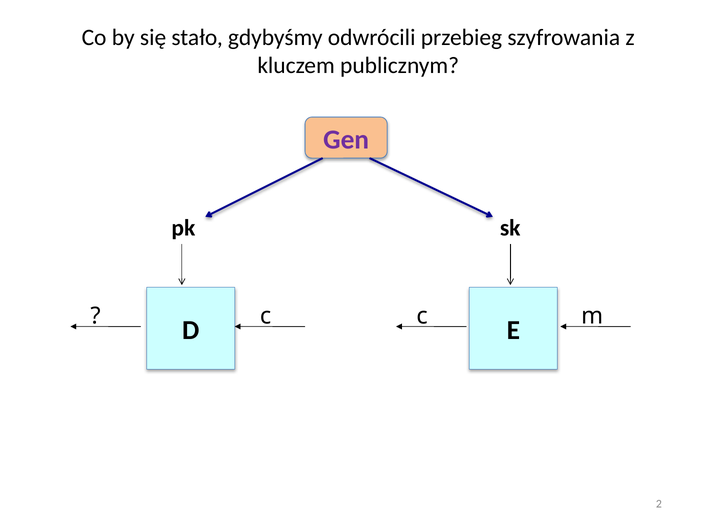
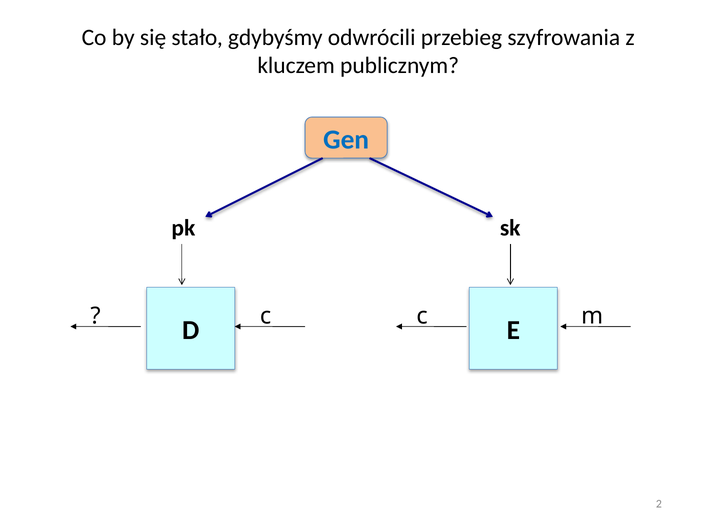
Gen colour: purple -> blue (346, 139)
